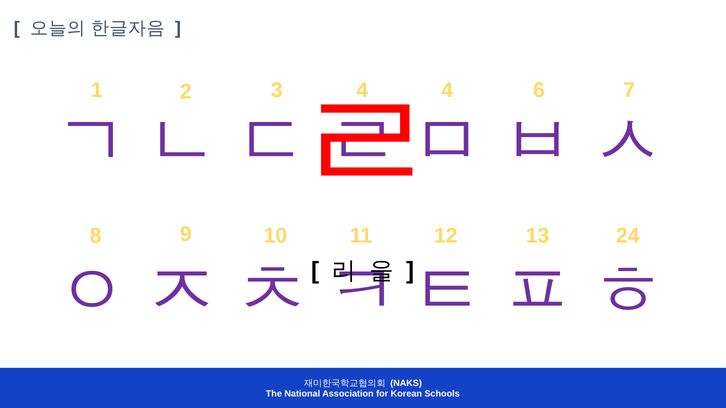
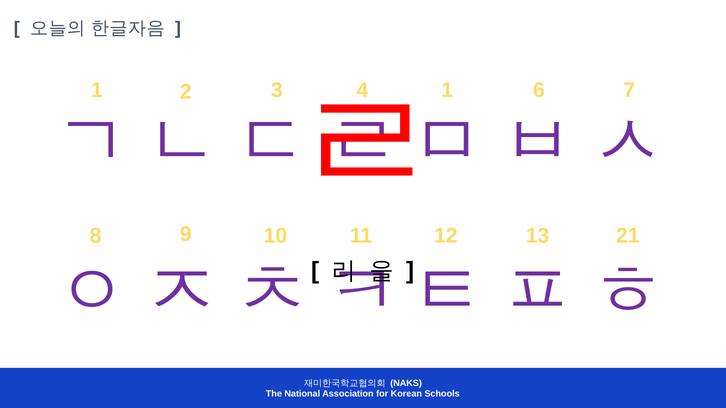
4: 4 -> 1 (447, 90)
24: 24 -> 21 (628, 236)
